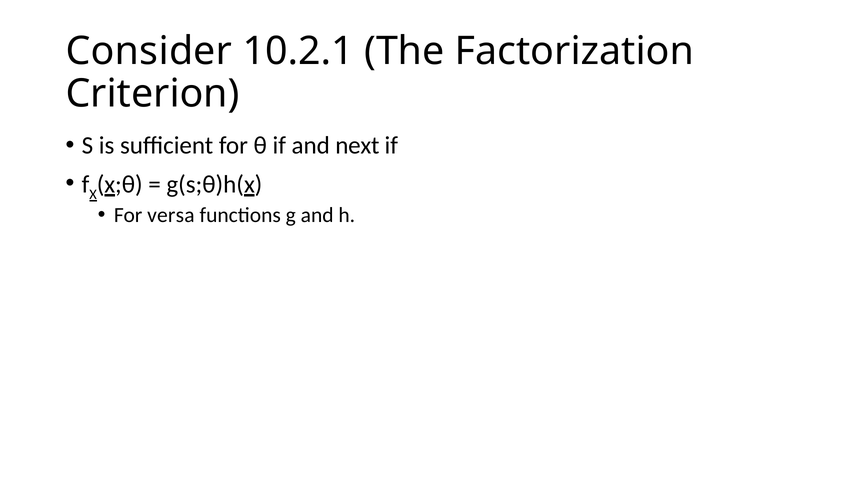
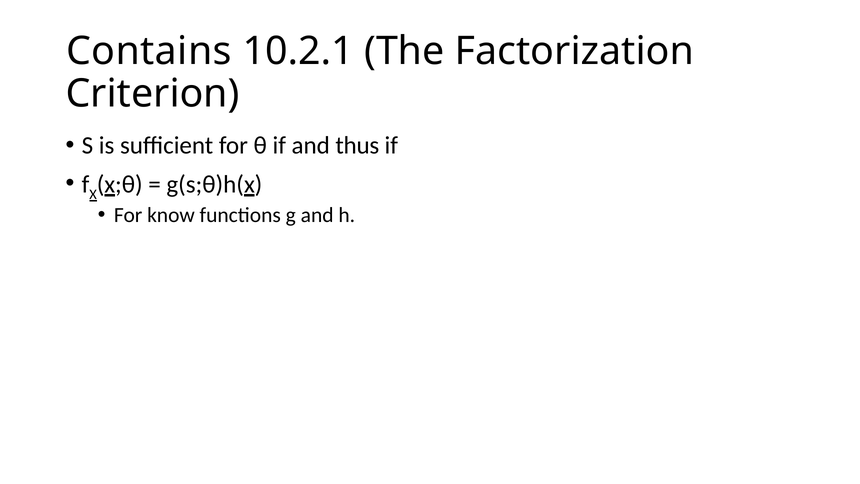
Consider: Consider -> Contains (149, 51)
next: next -> thus (357, 145)
versa: versa -> know (171, 215)
